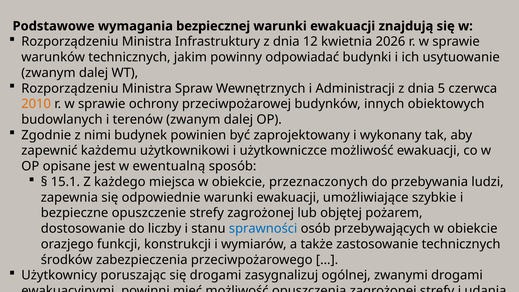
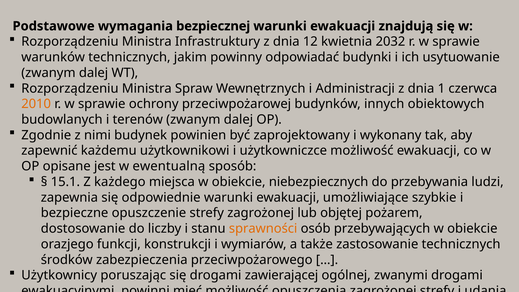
2026: 2026 -> 2032 (390, 42)
5: 5 -> 1 (441, 88)
obiekcie przeznaczonych: przeznaczonych -> niebezpiecznych (319, 182)
sprawności colour: blue -> orange (263, 229)
zasygnalizuj: zasygnalizuj -> zawierającej (282, 275)
